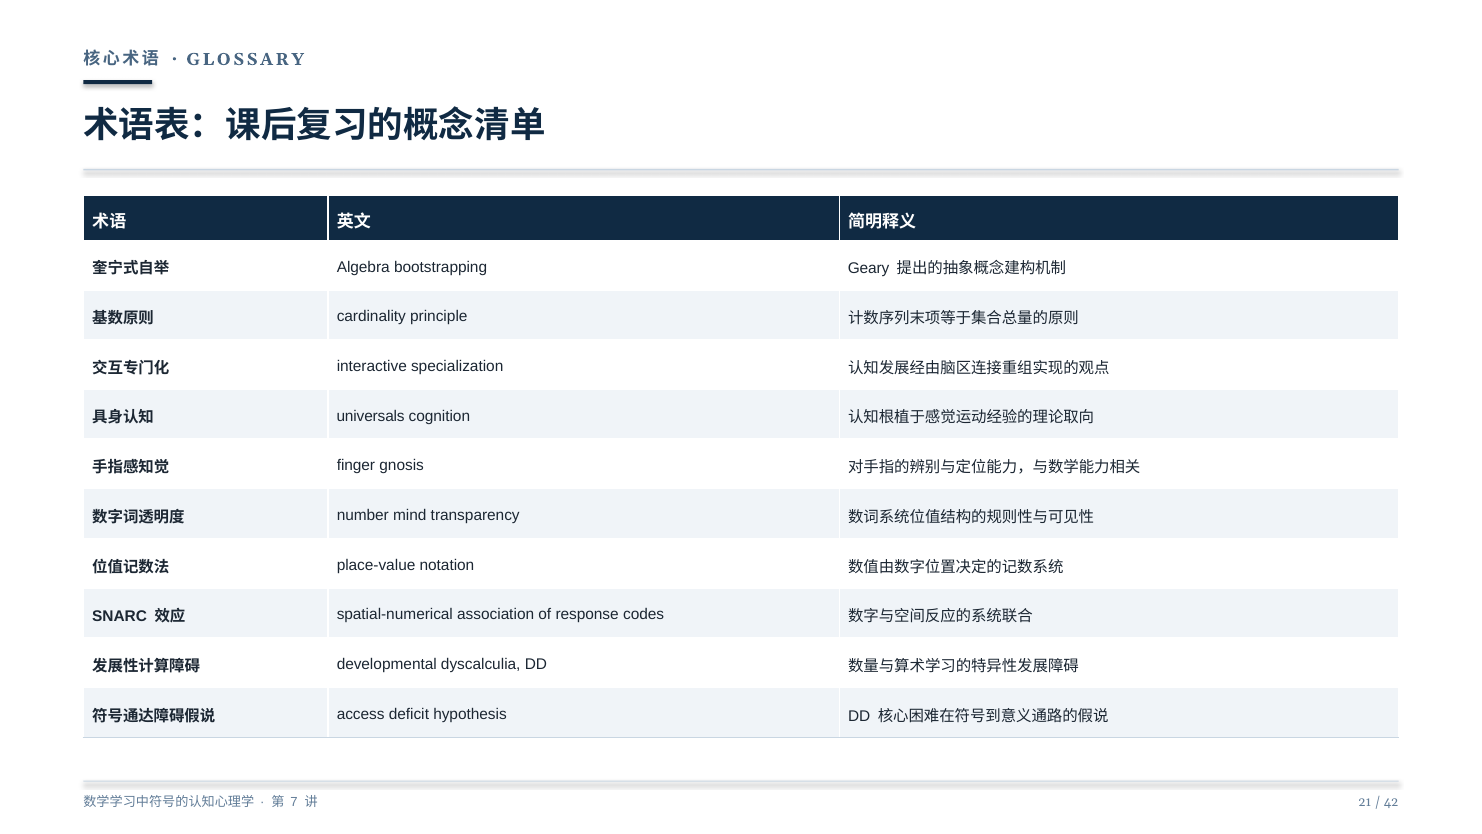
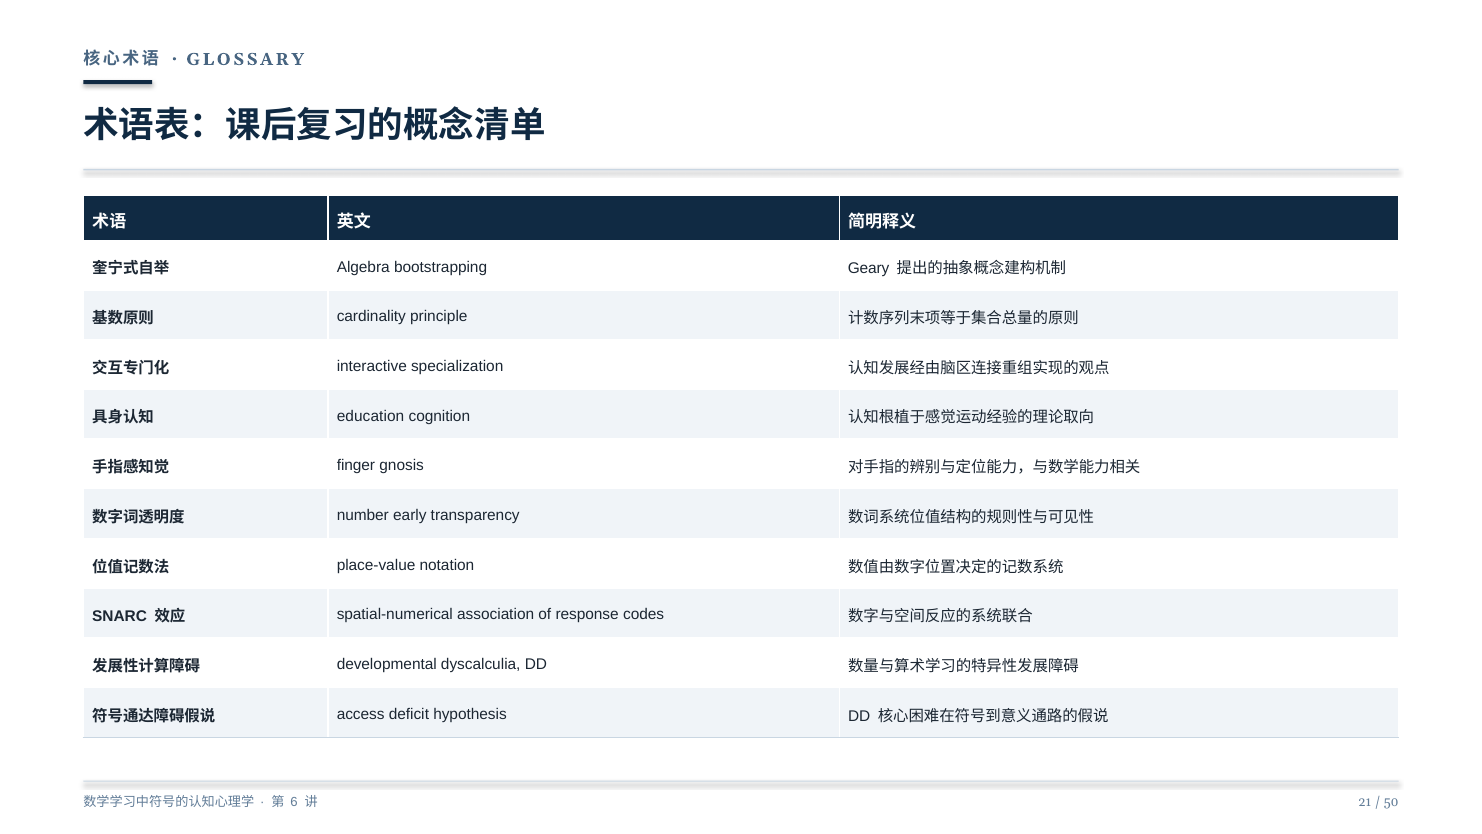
universals: universals -> education (371, 416)
mind: mind -> early (410, 515)
7: 7 -> 6 (294, 802)
42: 42 -> 50 (1391, 802)
